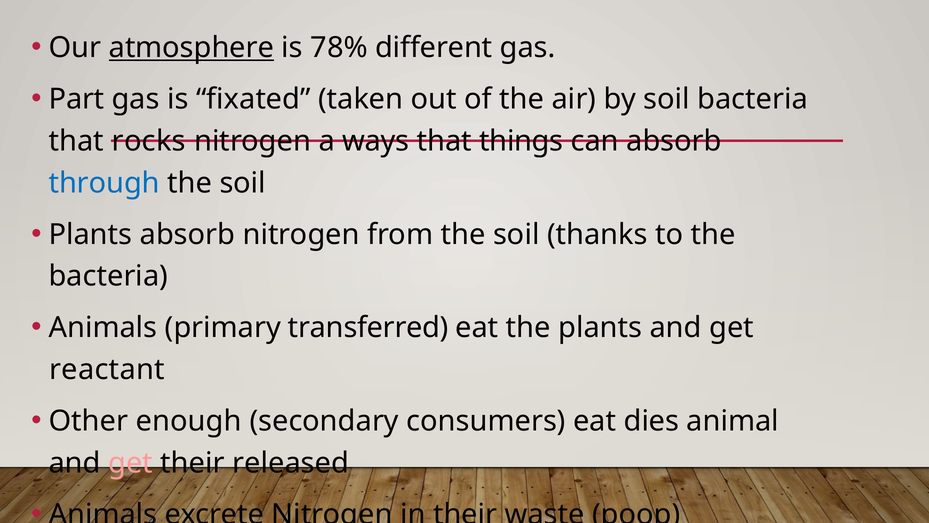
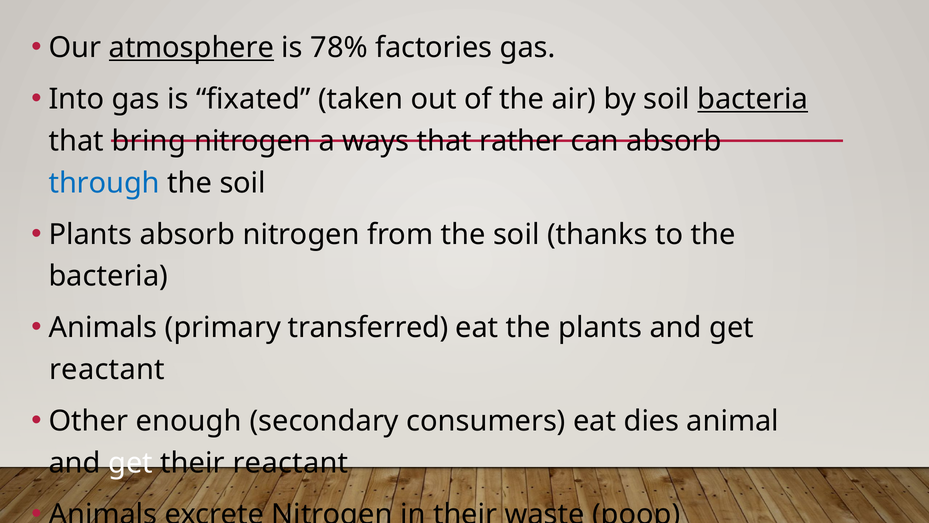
different: different -> factories (434, 48)
Part: Part -> Into (76, 99)
bacteria underline: none -> present (753, 99)
rocks: rocks -> bring (149, 141)
things: things -> rather (521, 141)
get colour: pink -> white (131, 463)
their released: released -> reactant (291, 463)
